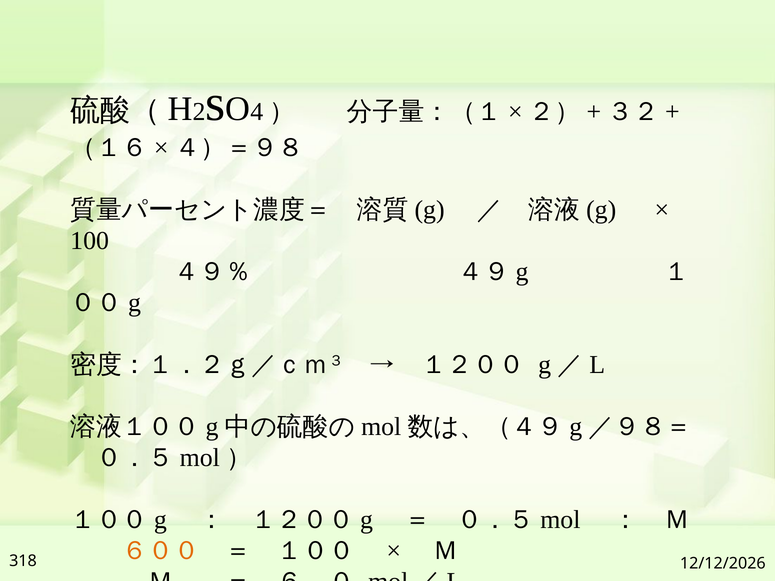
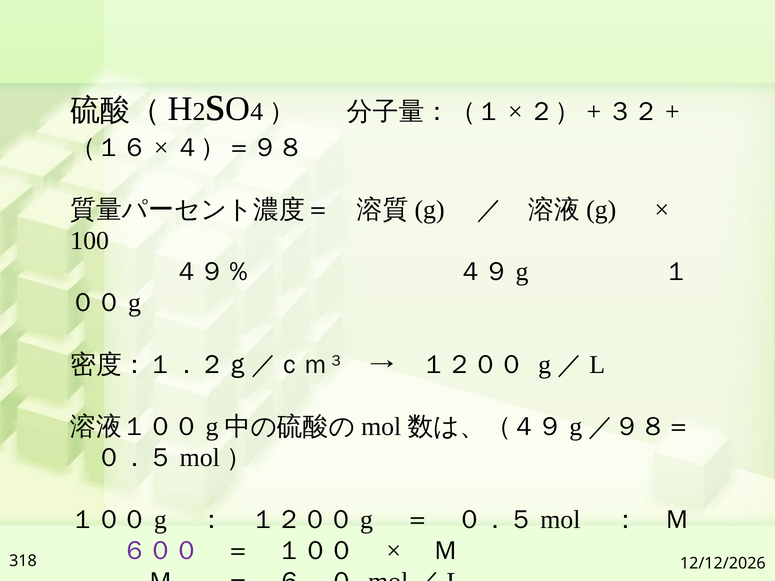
６００ colour: orange -> purple (161, 551)
